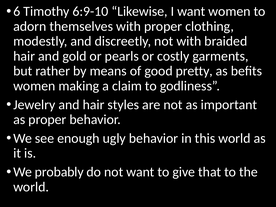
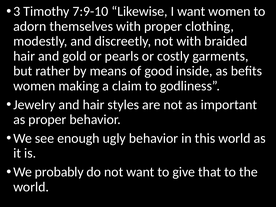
6: 6 -> 3 (17, 11)
6:9-10: 6:9-10 -> 7:9-10 (90, 11)
pretty: pretty -> inside (194, 71)
